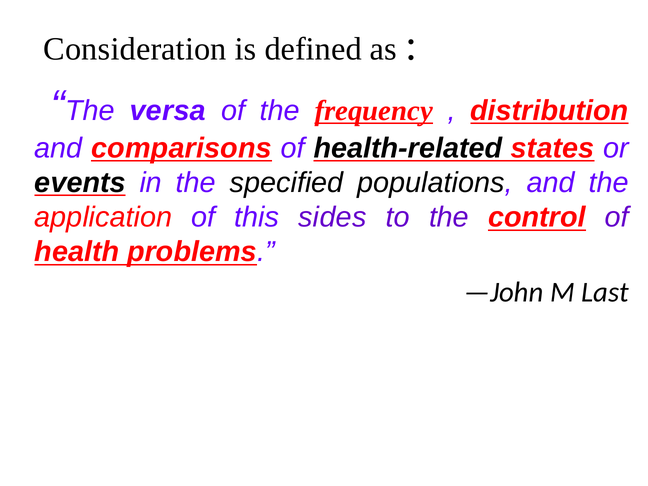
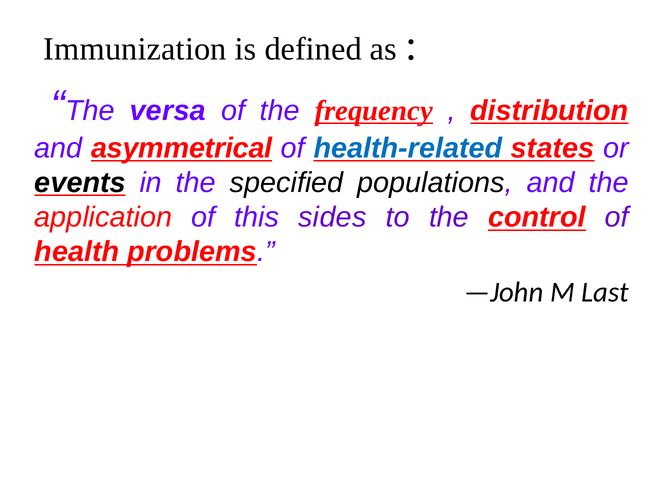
Consideration: Consideration -> Immunization (135, 49)
comparisons: comparisons -> asymmetrical (182, 148)
health-related colour: black -> blue (408, 148)
